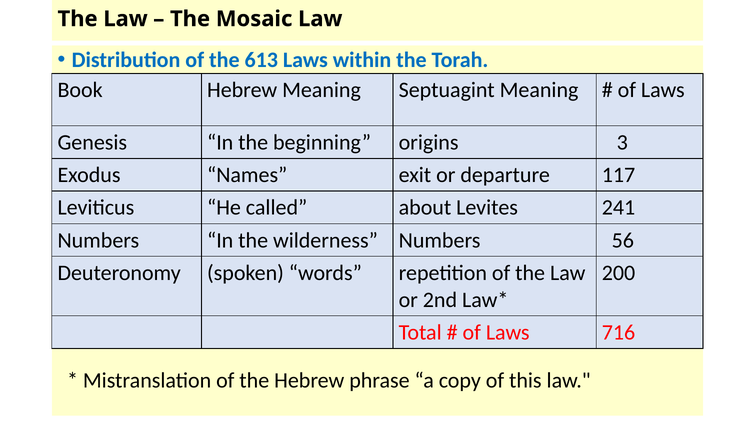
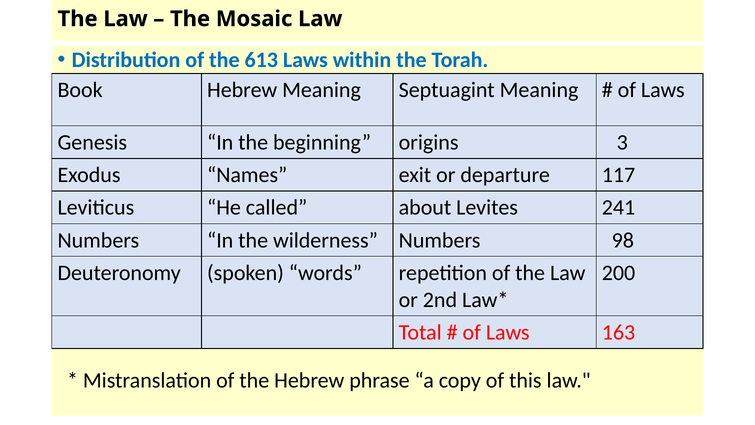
56: 56 -> 98 (623, 240)
716: 716 -> 163 (619, 332)
